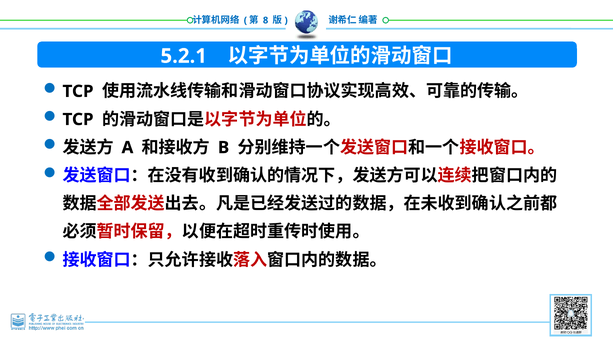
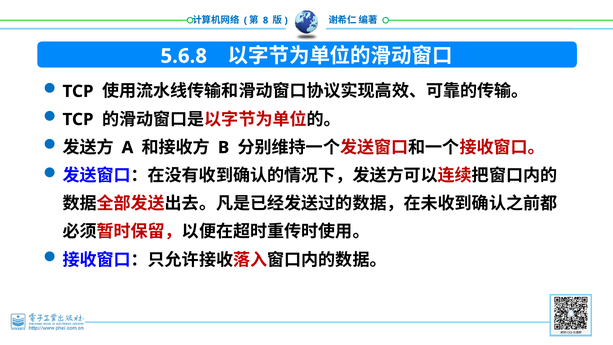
5.2.1: 5.2.1 -> 5.6.8 (184, 56)
